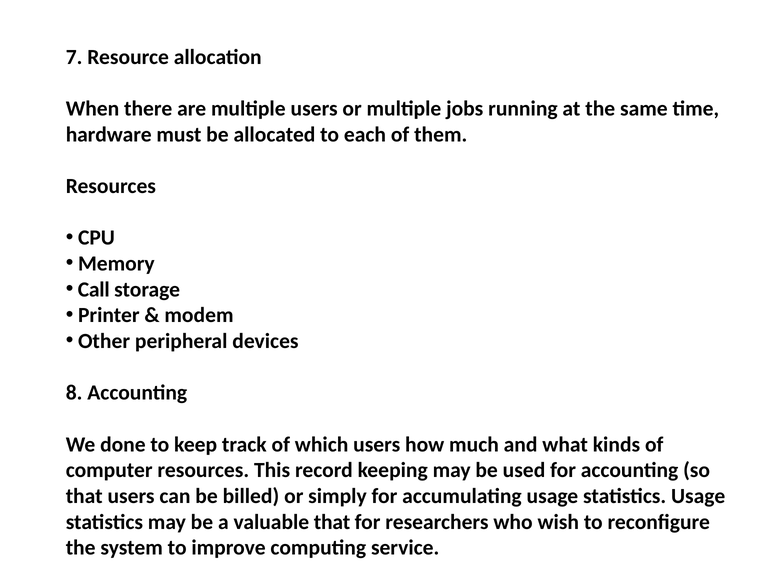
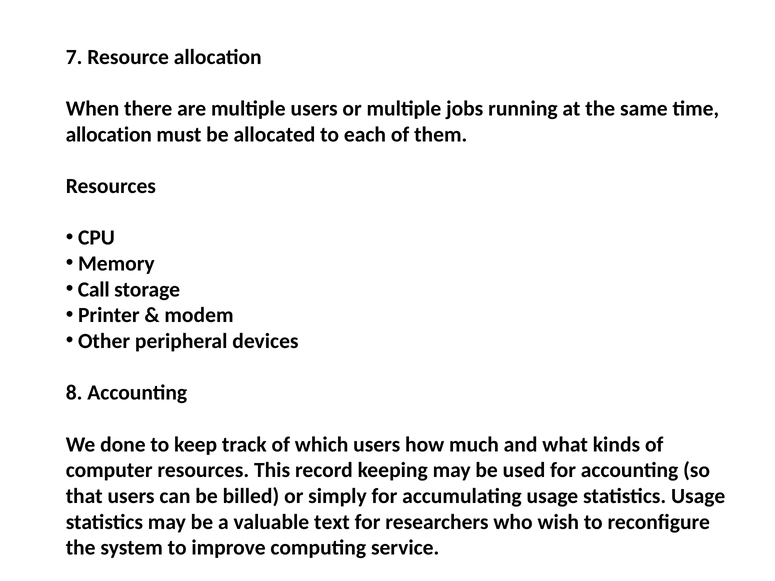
hardware: hardware -> allocation (109, 134)
valuable that: that -> text (332, 522)
